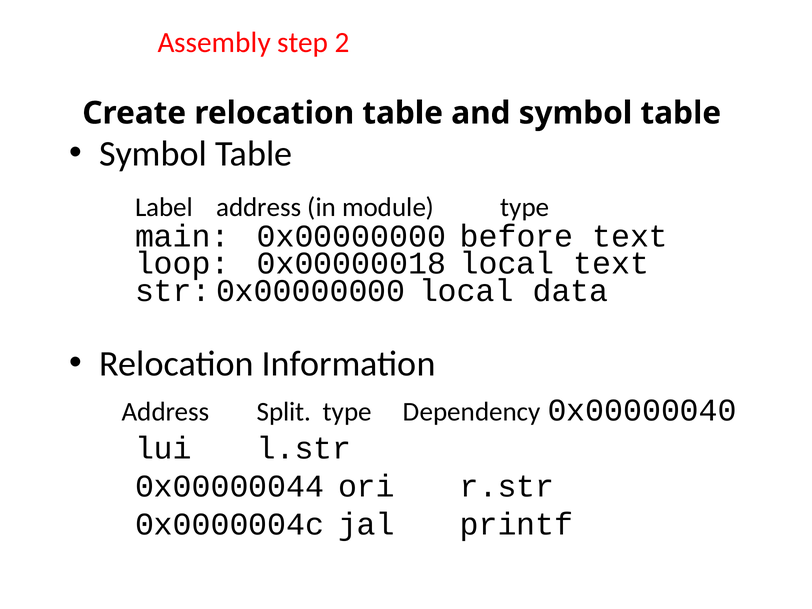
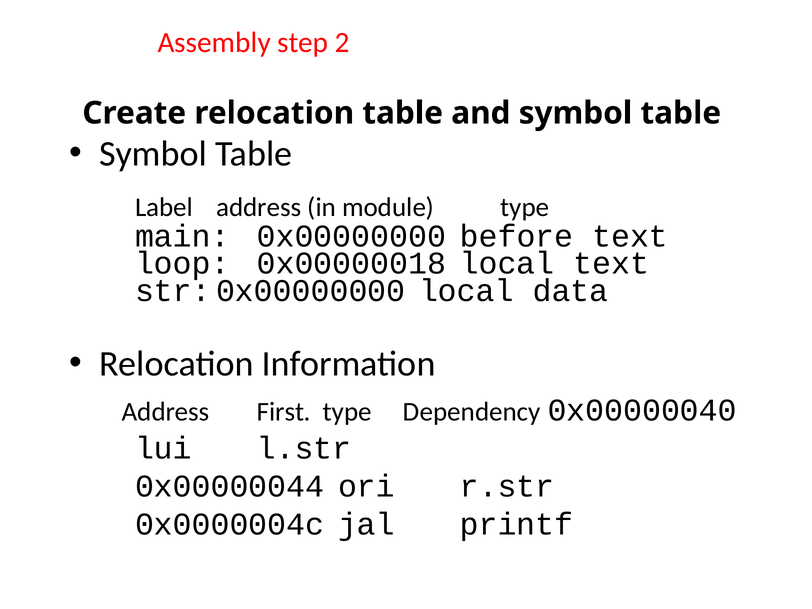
Split: Split -> First (284, 412)
